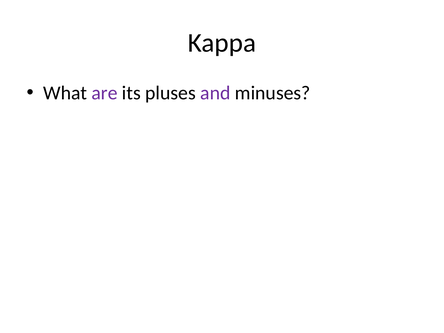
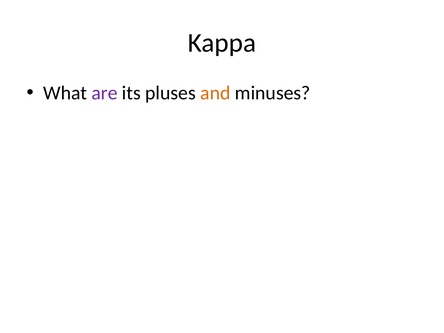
and colour: purple -> orange (215, 93)
